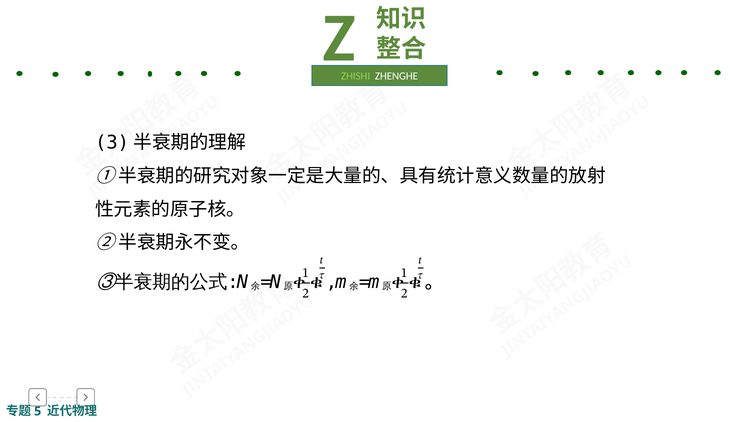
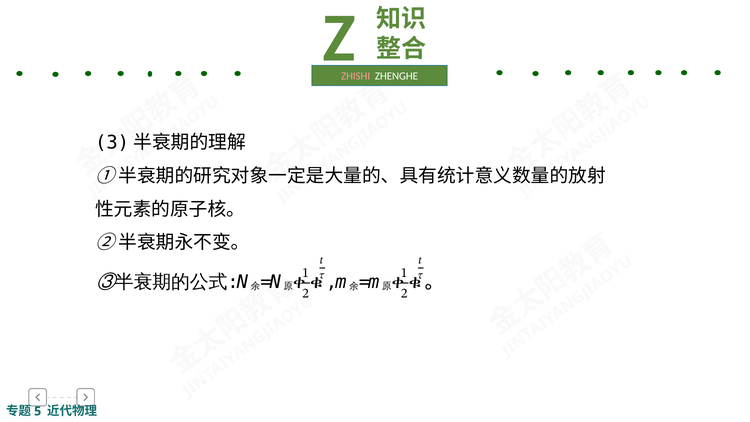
ZHISHI colour: light green -> pink (356, 76)
